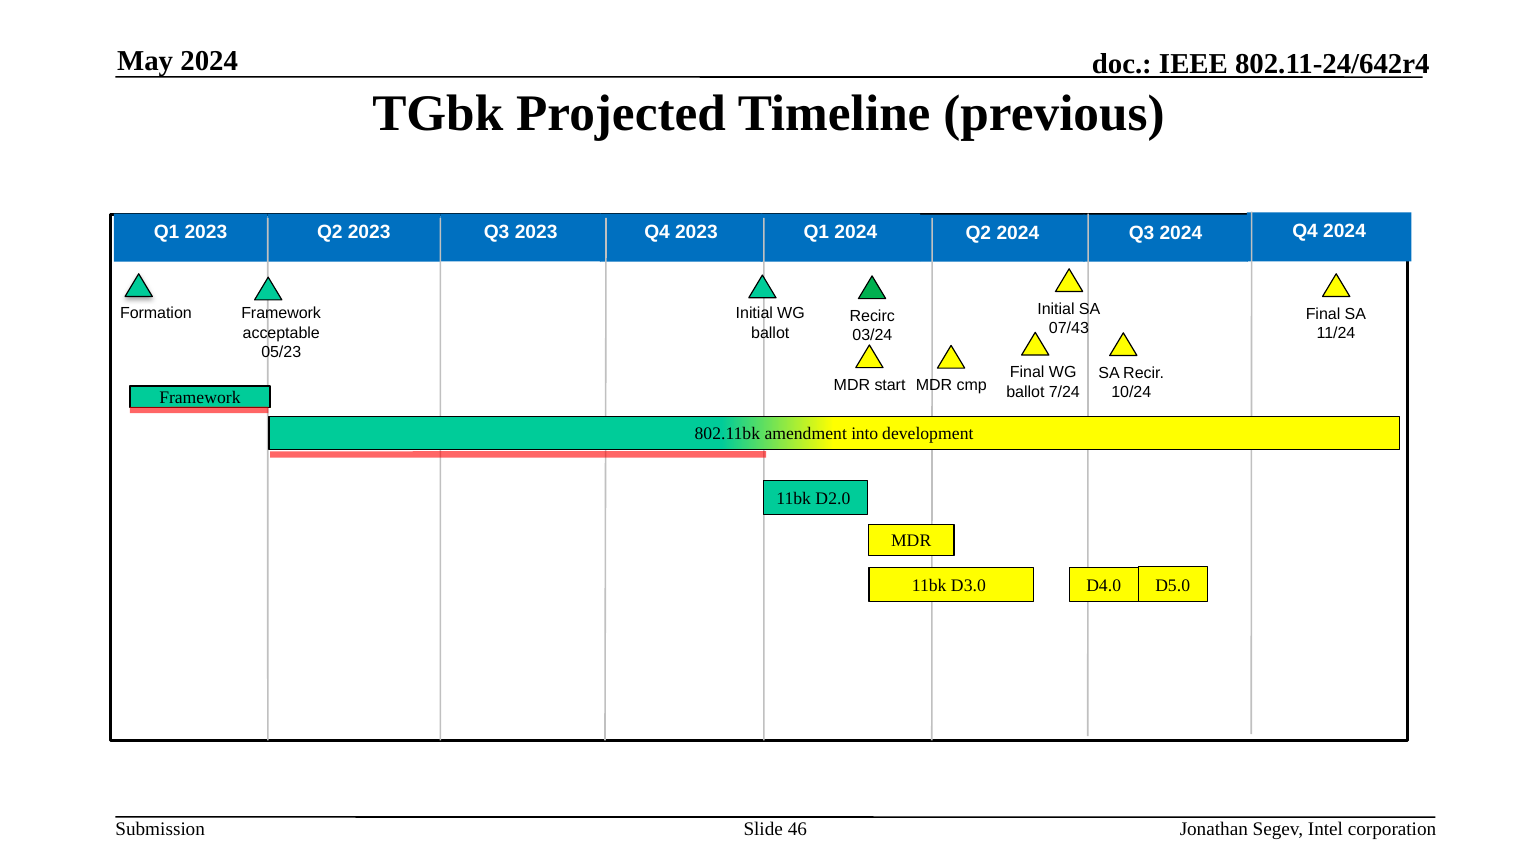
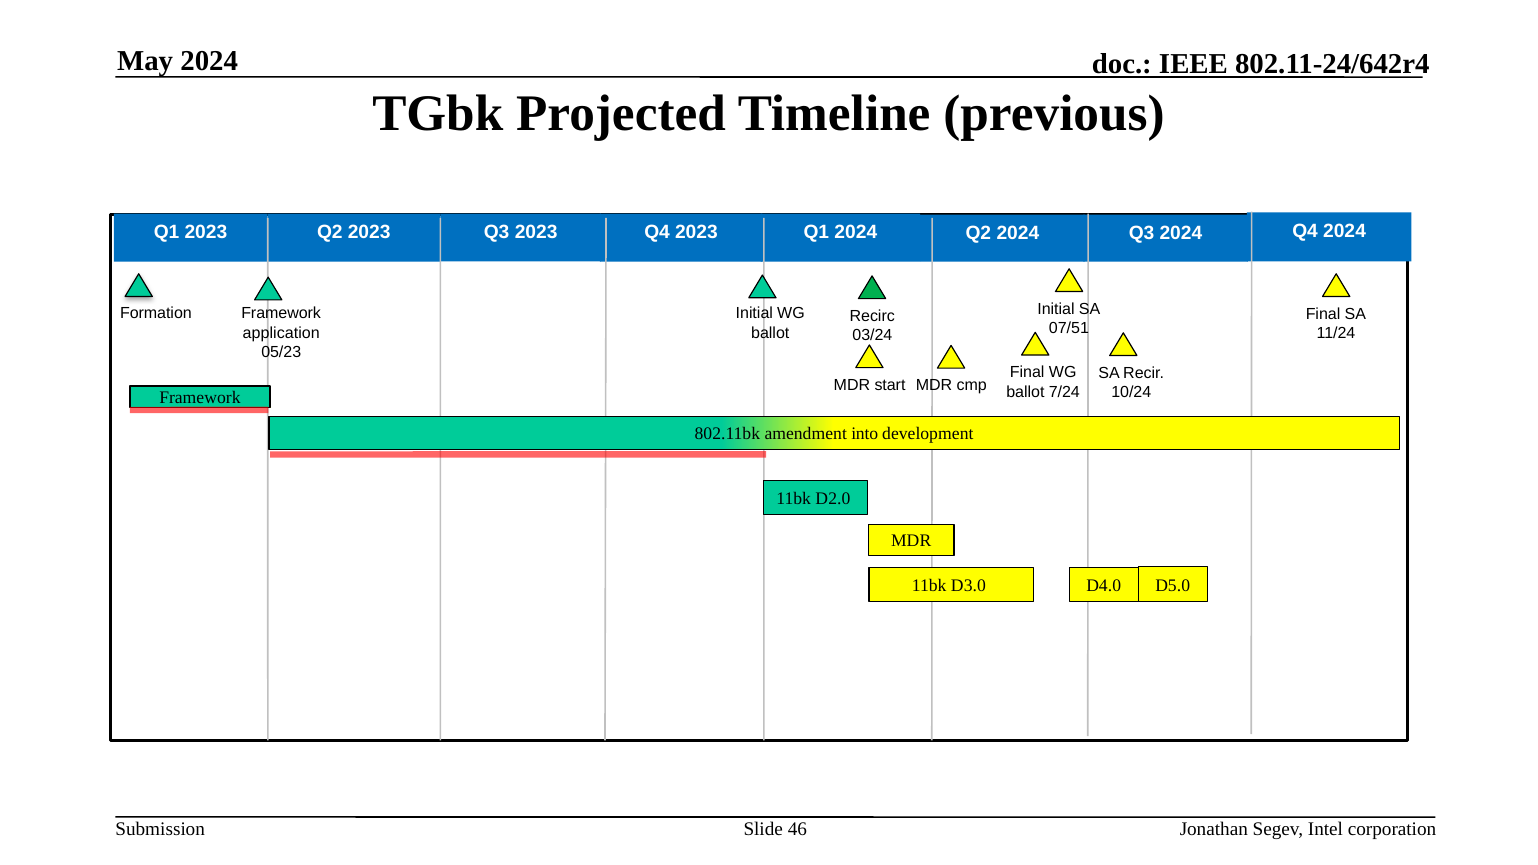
07/43: 07/43 -> 07/51 (1069, 328)
acceptable: acceptable -> application (281, 333)
